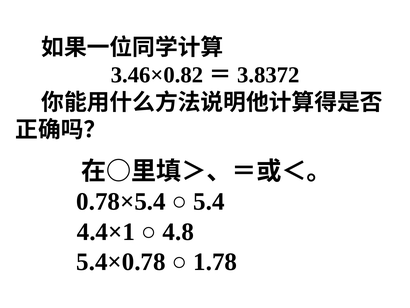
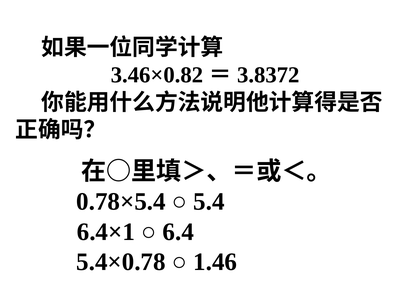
4.4×1: 4.4×1 -> 6.4×1 (106, 231)
4.8: 4.8 -> 6.4 (178, 231)
1.78: 1.78 -> 1.46 (215, 261)
